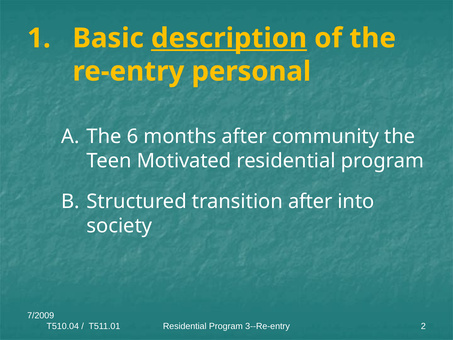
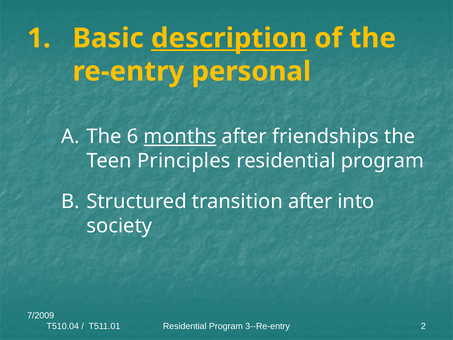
months underline: none -> present (180, 137)
community: community -> friendships (325, 137)
Motivated: Motivated -> Principles (184, 161)
